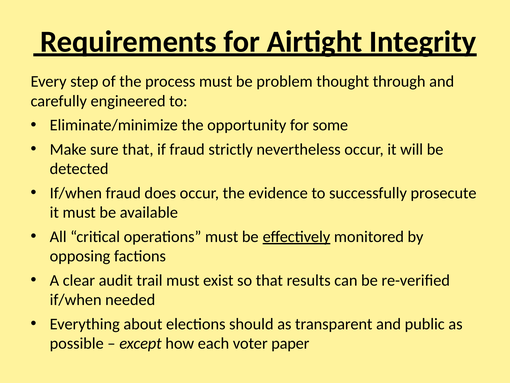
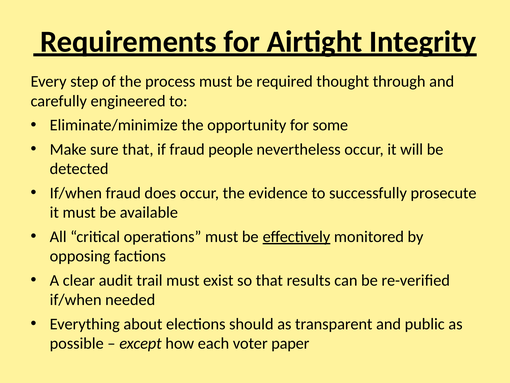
problem: problem -> required (285, 81)
strictly: strictly -> people (231, 149)
